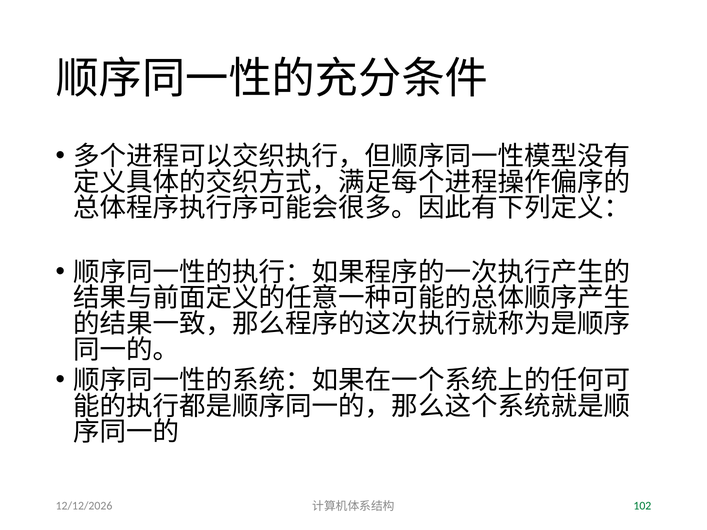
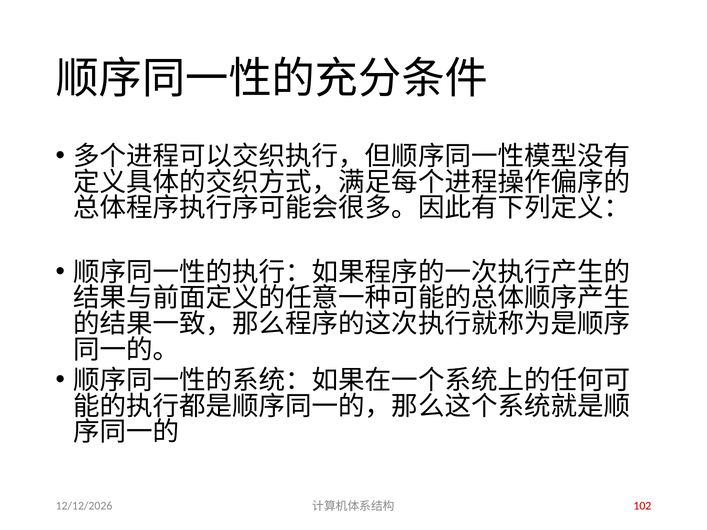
102 colour: green -> red (642, 506)
